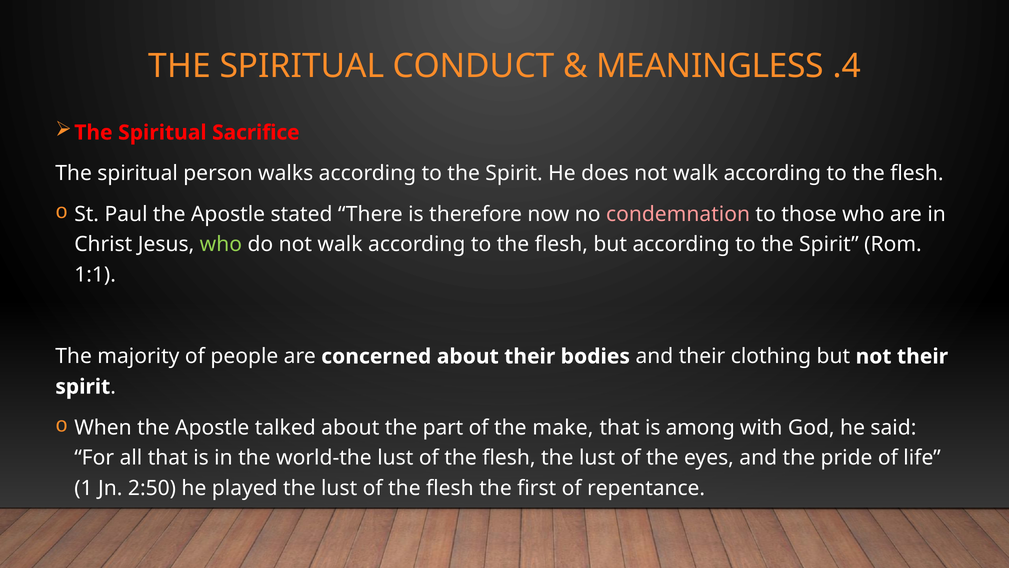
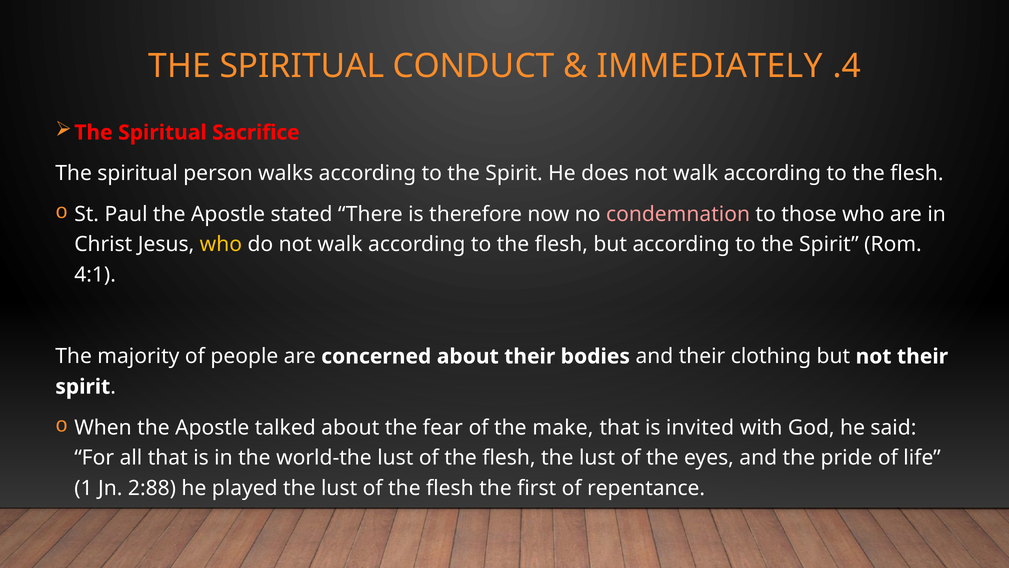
MEANINGLESS: MEANINGLESS -> IMMEDIATELY (710, 66)
who colour: light green -> yellow (221, 244)
1:1: 1:1 -> 4:1 (95, 275)
part: part -> fear (443, 427)
among: among -> invited (700, 427)
2:50: 2:50 -> 2:88 (152, 488)
